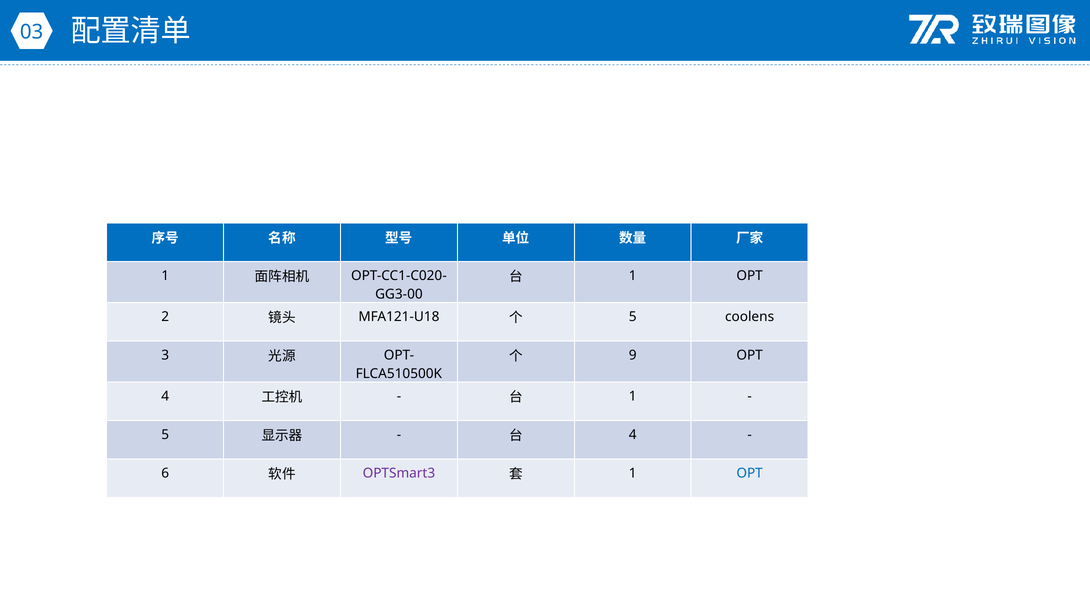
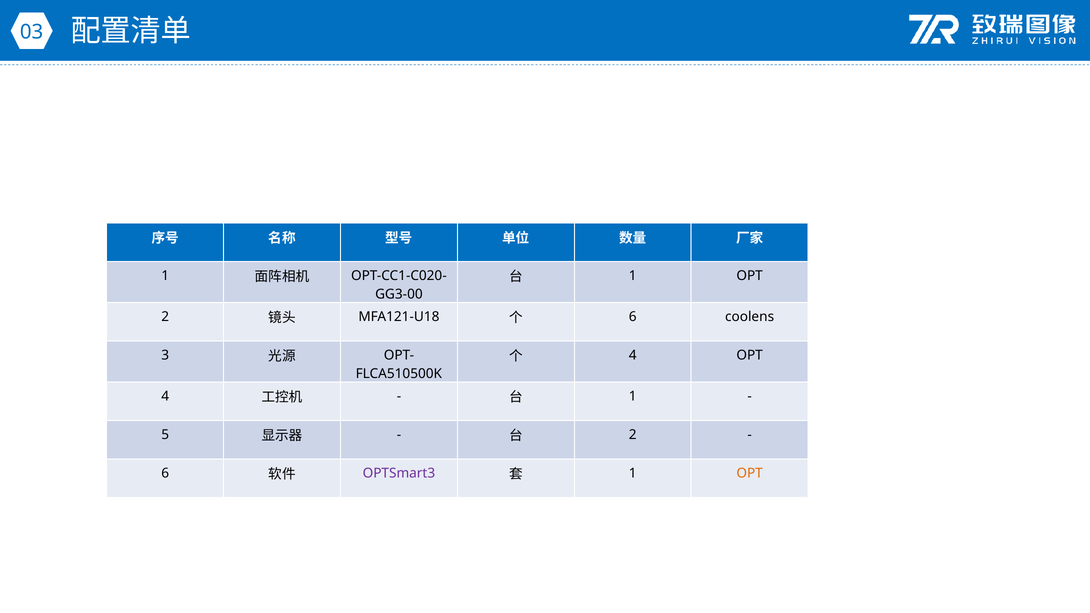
5: 5 -> 6 (633, 317)
9: 9 -> 4 (633, 355)
4: 4 -> 2 (633, 435)
OPT colour: blue -> orange (750, 473)
